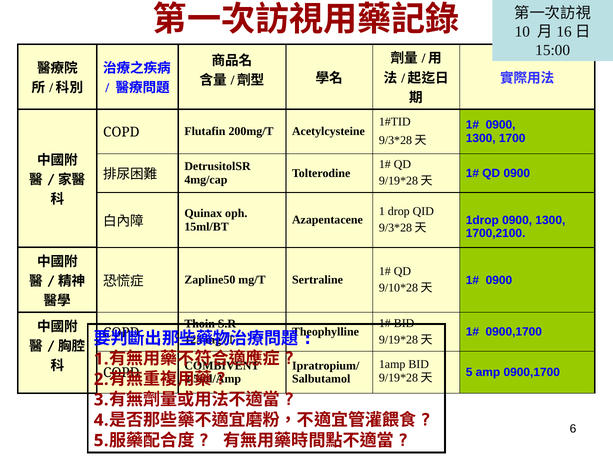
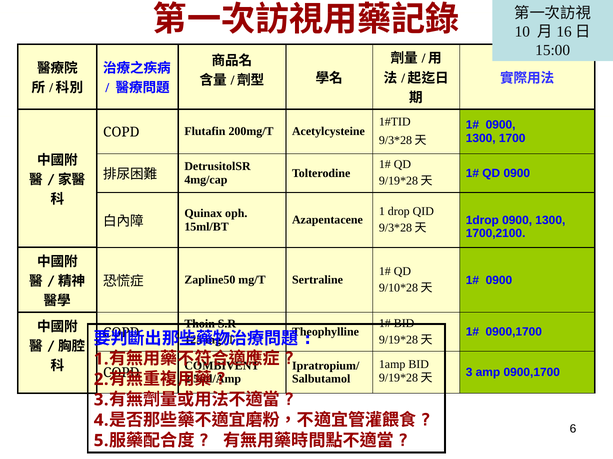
5: 5 -> 3 (469, 373)
